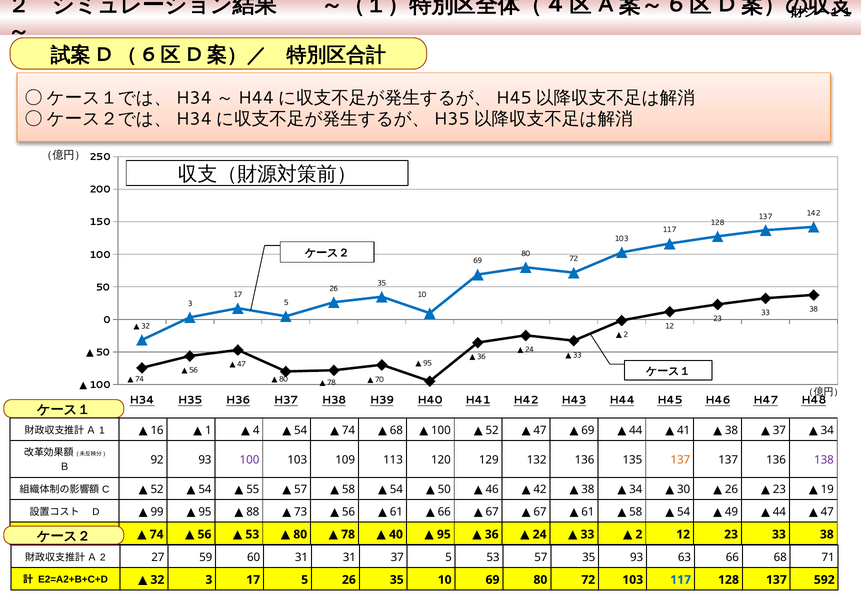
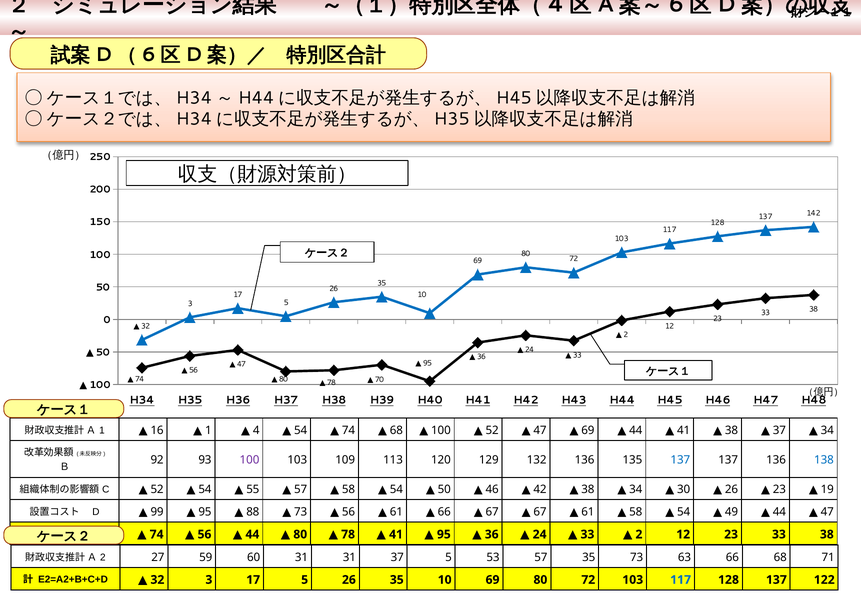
137 colour: orange -> blue (680, 460)
138 colour: purple -> blue (824, 460)
53: 53 -> 44 (252, 534)
40: 40 -> 41 (396, 534)
35 93: 93 -> 73 (637, 557)
592: 592 -> 122 (824, 580)
